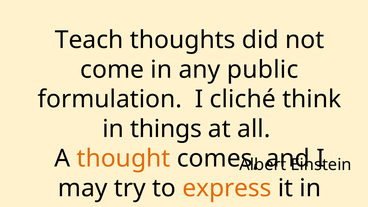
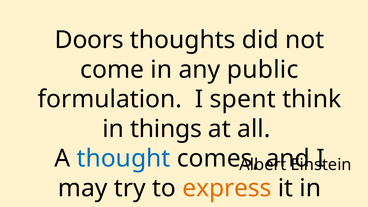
Teach: Teach -> Doors (89, 40)
cliché: cliché -> spent (243, 99)
thought colour: orange -> blue (123, 159)
